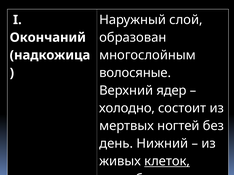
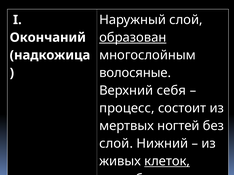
образован underline: none -> present (133, 38)
ядер: ядер -> себя (171, 91)
холодно: холодно -> процесс (127, 108)
день: день -> слой (116, 144)
